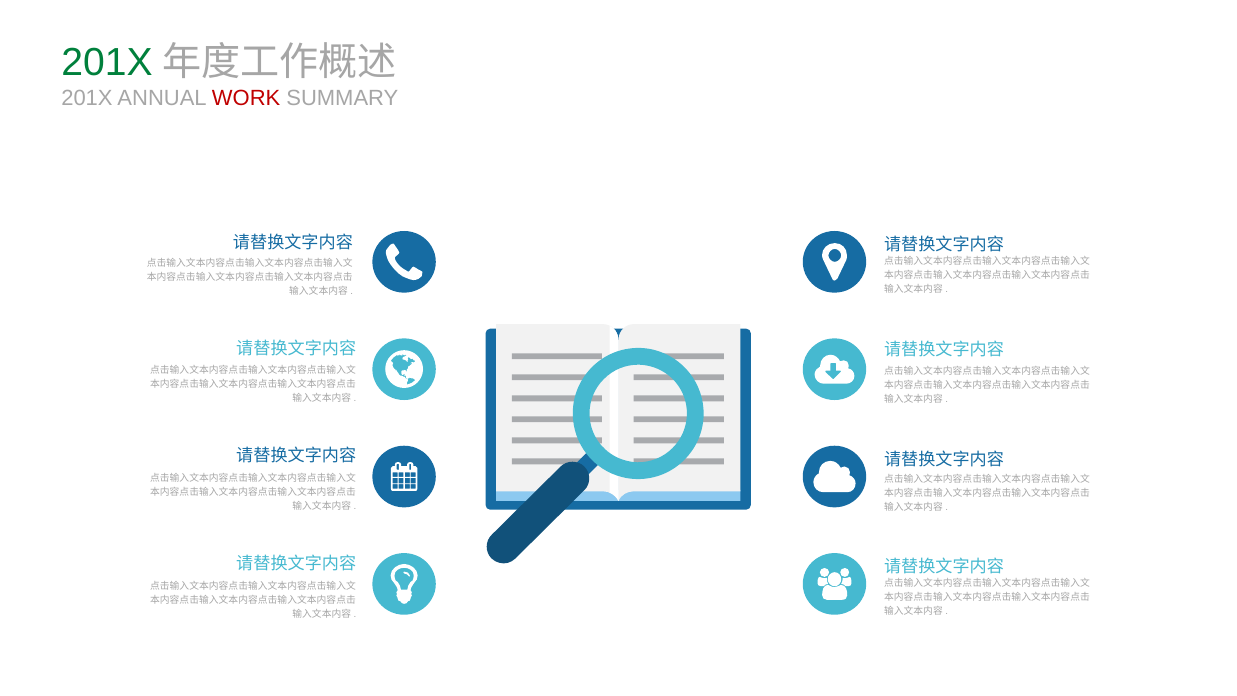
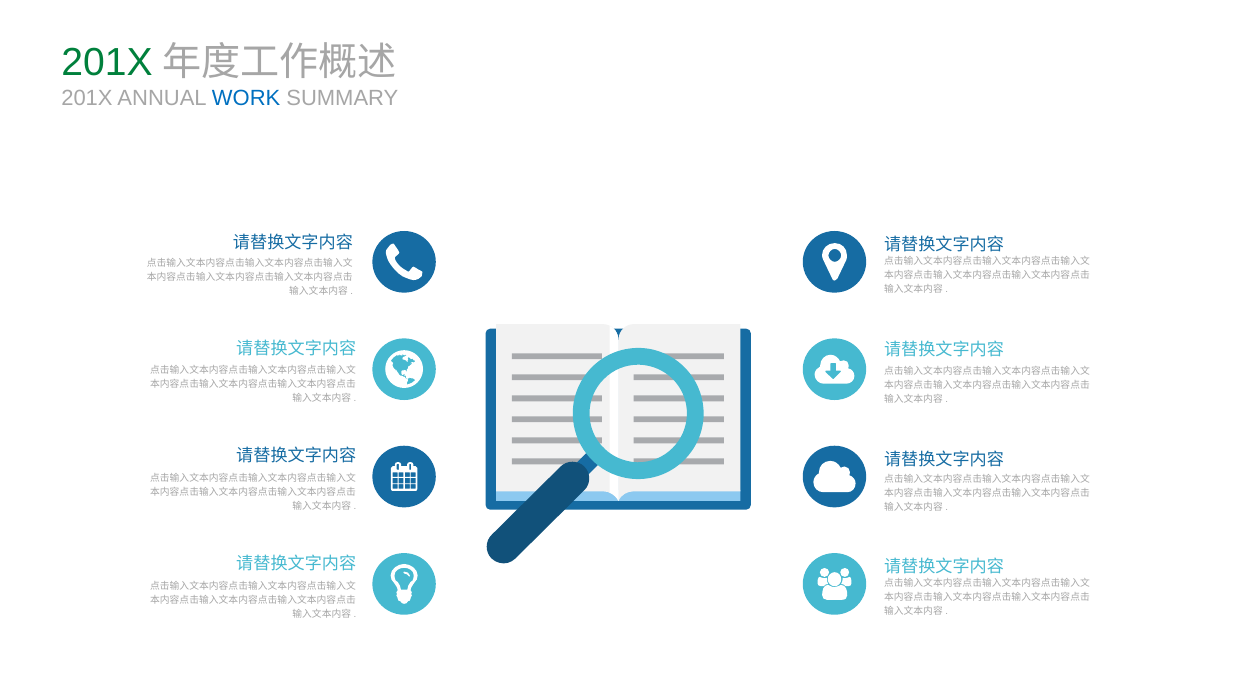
WORK colour: red -> blue (246, 99)
